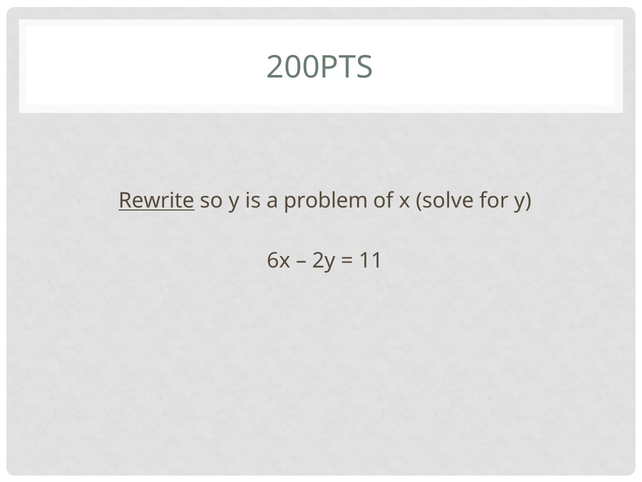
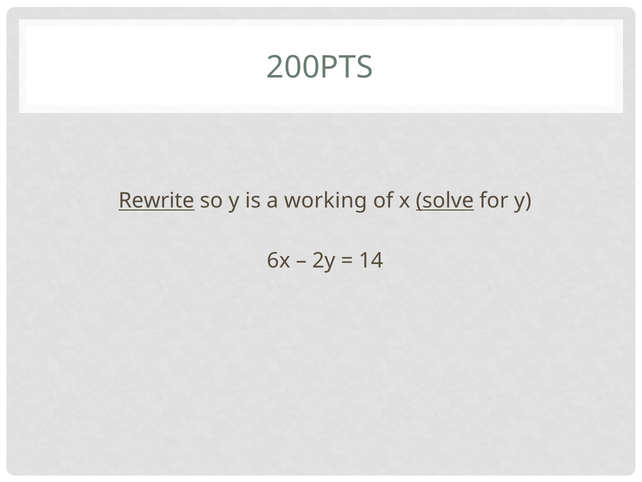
problem: problem -> working (326, 200)
solve underline: none -> present (445, 200)
11: 11 -> 14 (371, 260)
